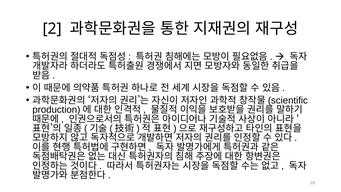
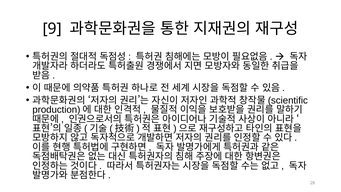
2: 2 -> 9 (52, 29)
